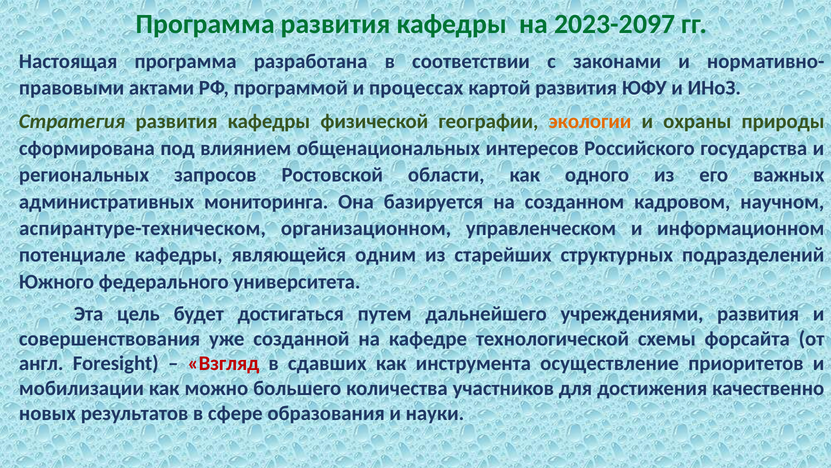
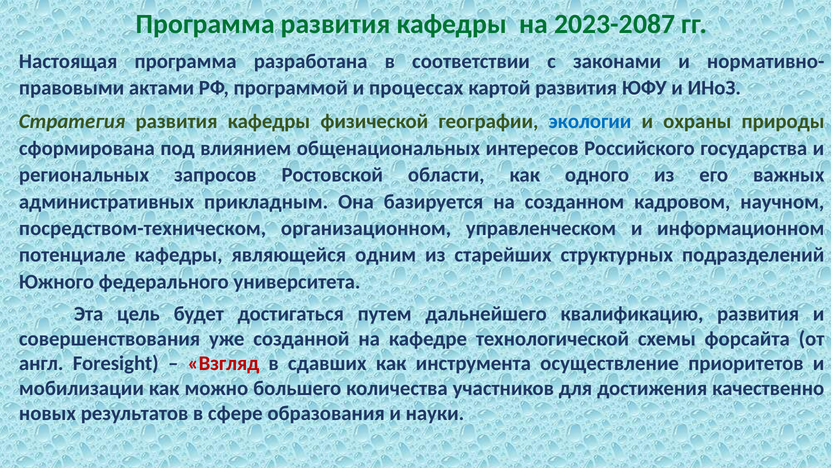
2023-2097: 2023-2097 -> 2023-2087 (615, 24)
экологии colour: orange -> blue (590, 121)
мониторинга: мониторинга -> прикладным (266, 201)
аспирантуре-техническом: аспирантуре-техническом -> посредством-техническом (143, 228)
учреждениями: учреждениями -> квалификацию (632, 313)
